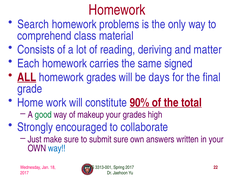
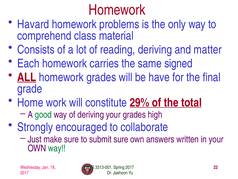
Search: Search -> Havard (33, 24)
days: days -> have (159, 77)
90%: 90% -> 29% (139, 102)
of makeup: makeup -> deriving (91, 114)
way colour: blue -> green (57, 148)
